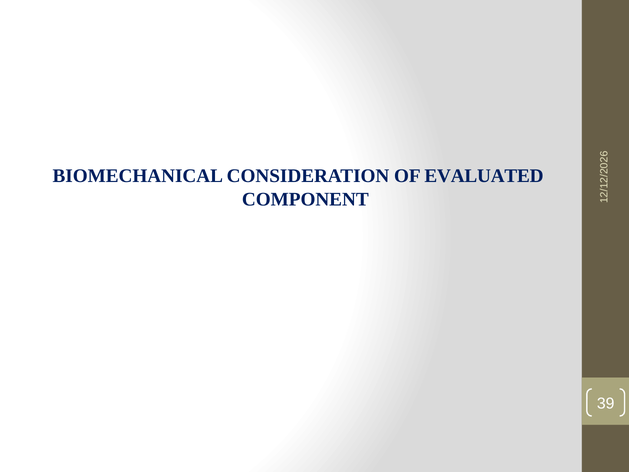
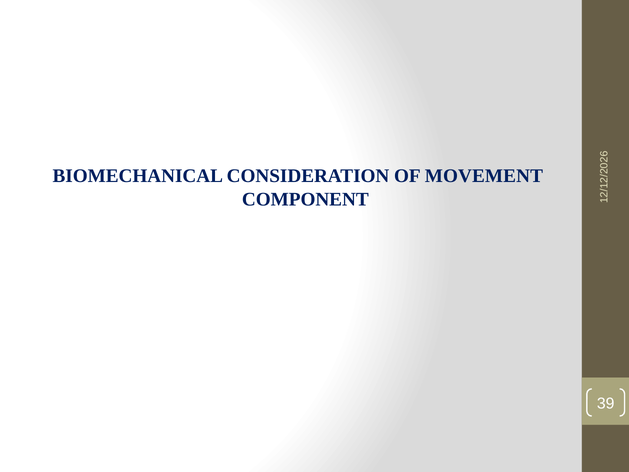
EVALUATED: EVALUATED -> MOVEMENT (484, 176)
